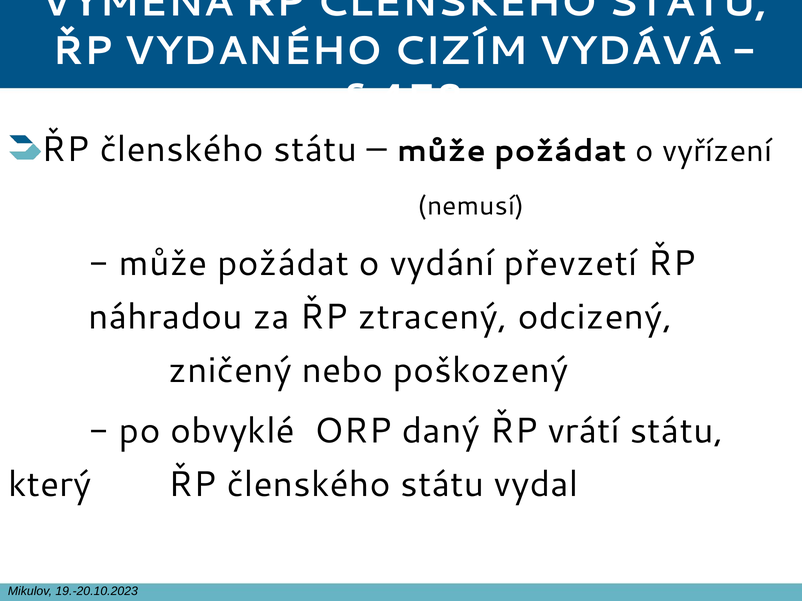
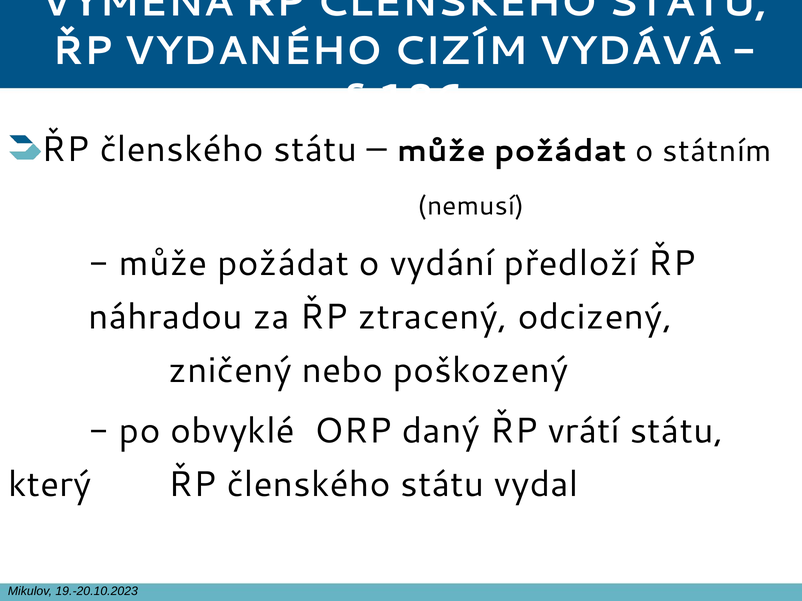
458: 458 -> 186 (421, 99)
vyřízení: vyřízení -> státním (717, 151)
převzetí: převzetí -> předloží (571, 264)
